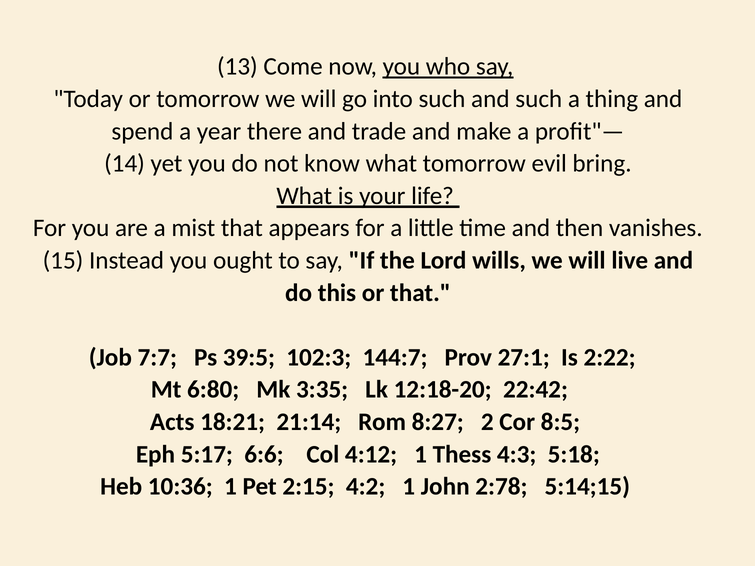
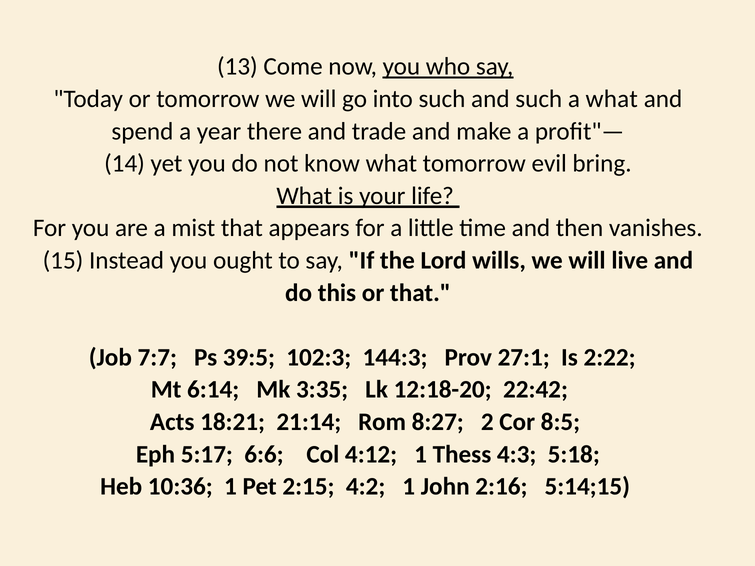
a thing: thing -> what (612, 99)
144:7: 144:7 -> 144:3 (395, 358)
6:80: 6:80 -> 6:14 (213, 390)
2:78: 2:78 -> 2:16 (501, 487)
